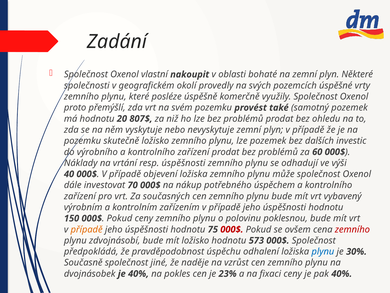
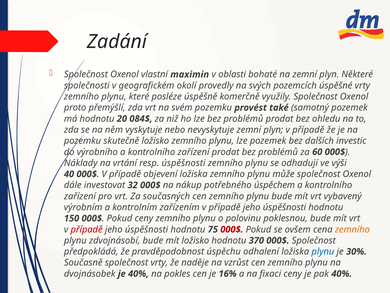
nakoupit: nakoupit -> maximin (190, 74)
807$: 807$ -> 084$ (141, 119)
70: 70 -> 32 (133, 185)
případě colour: orange -> red (87, 229)
zemního colour: red -> orange (352, 229)
573: 573 -> 370 (256, 240)
společnost jiné: jiné -> vrty (159, 262)
23%: 23% -> 16% (228, 273)
